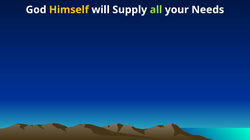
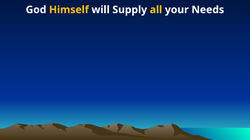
all colour: light green -> yellow (156, 10)
